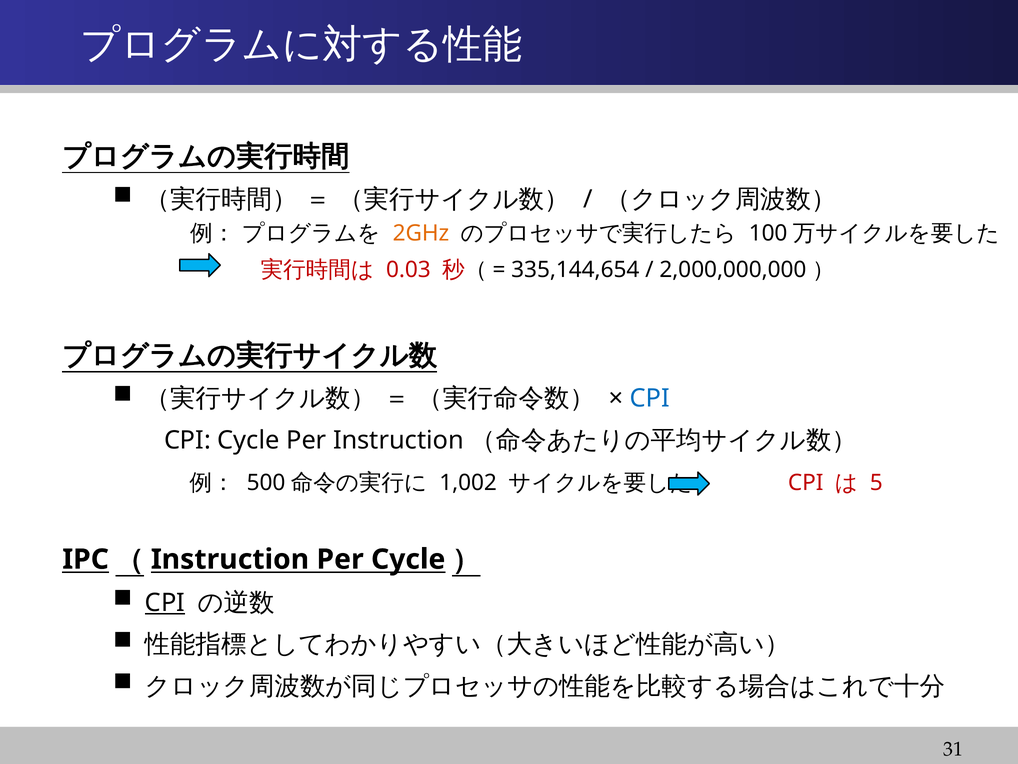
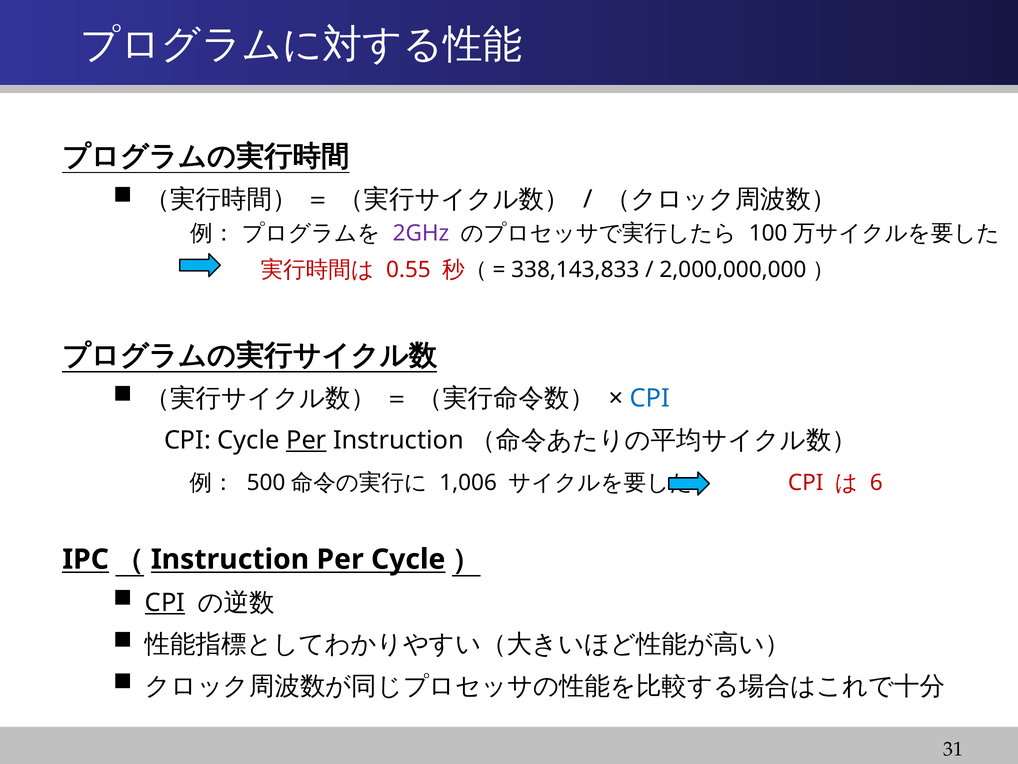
2GHz colour: orange -> purple (421, 233)
0.03: 0.03 -> 0.55 (408, 269)
335,144,654: 335,144,654 -> 338,143,833 (575, 269)
Per underline: none -> present (306, 440)
1,002: 1,002 -> 1,006 (468, 483)
5: 5 -> 6 (876, 483)
